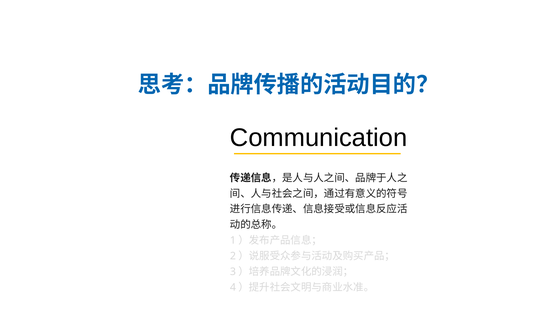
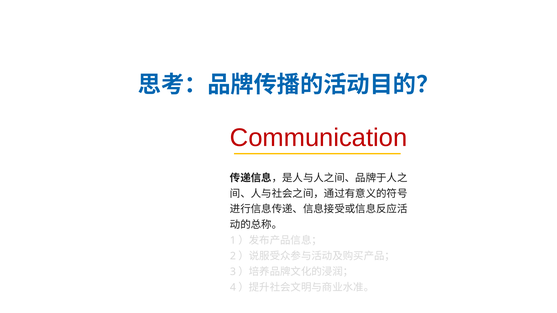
Communication colour: black -> red (319, 138)
